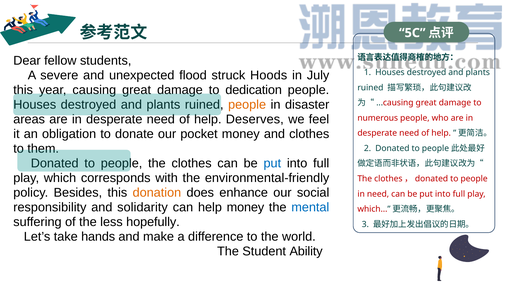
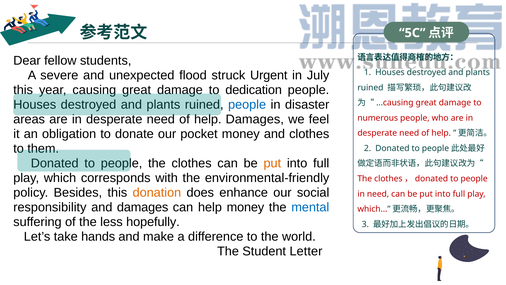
Hoods: Hoods -> Urgent (269, 75)
people colour: orange -> blue (247, 105)
Deserves: Deserves -> Damages (255, 119)
put colour: blue -> orange (272, 163)
and solidarity: solidarity -> damages (143, 207)
Ability: Ability -> Letter (306, 251)
